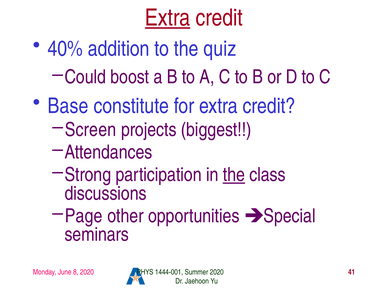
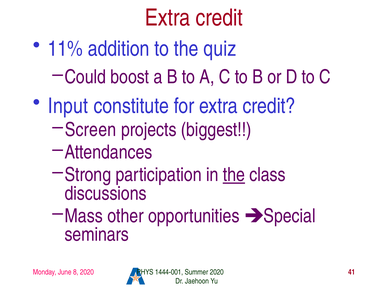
Extra underline: present -> none (168, 18)
40%: 40% -> 11% (65, 49)
Base: Base -> Input (68, 106)
Page: Page -> Mass (84, 216)
